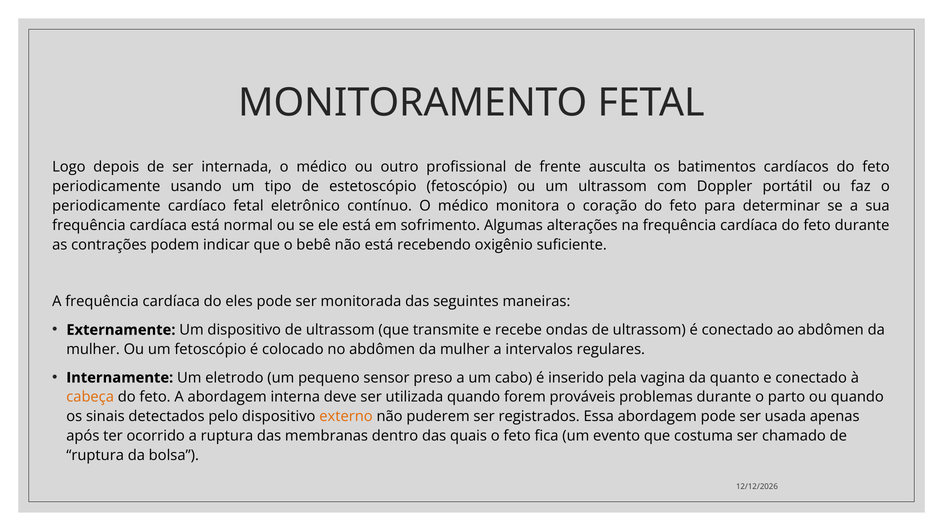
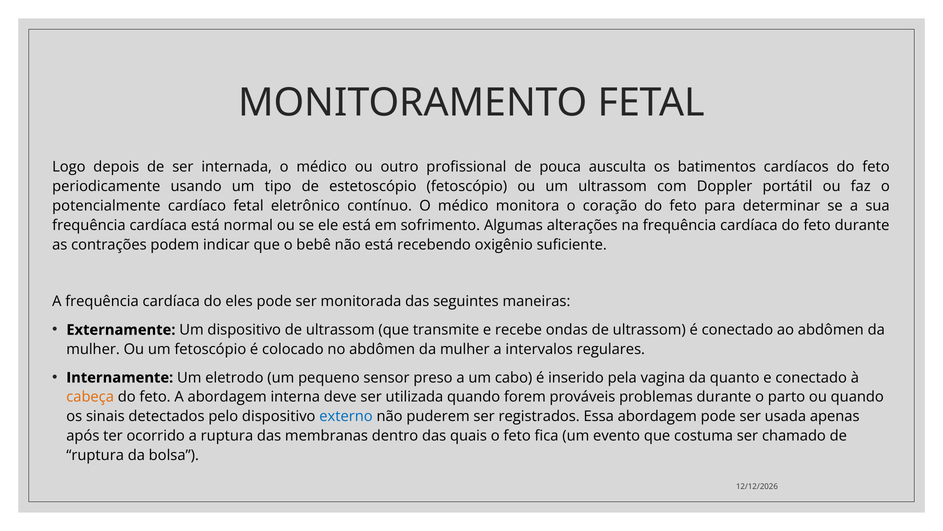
frente: frente -> pouca (560, 167)
periodicamente: periodicamente -> potencialmente (106, 206)
externo colour: orange -> blue (346, 416)
